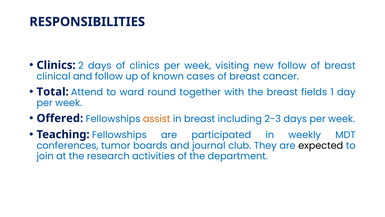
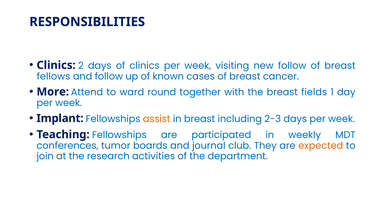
clinical: clinical -> fellows (53, 76)
Total: Total -> More (53, 92)
Offered: Offered -> Implant (60, 118)
expected colour: black -> orange (321, 145)
